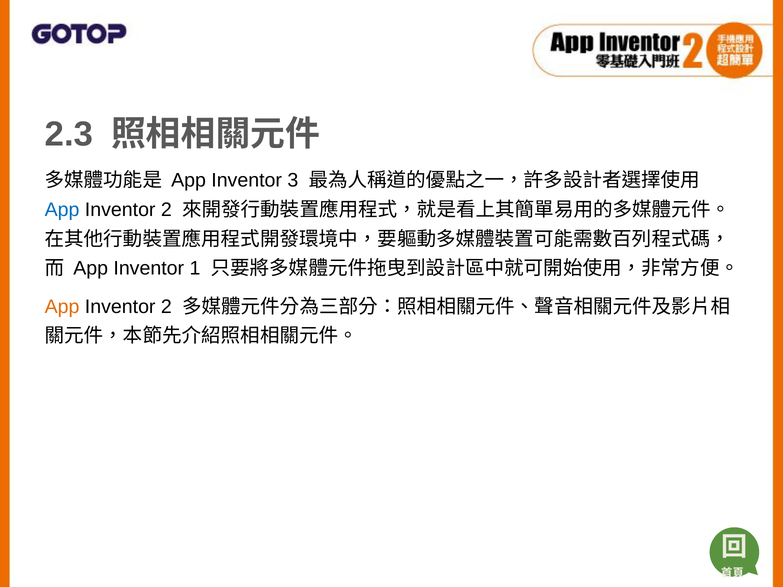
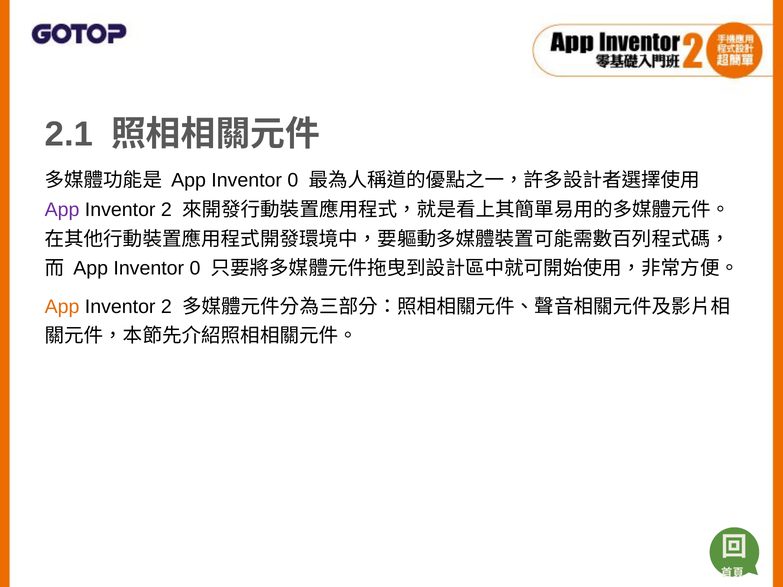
2.3: 2.3 -> 2.1 (69, 134)
3: 3 -> 0 (293, 181)
App colour: blue -> purple (62, 210)
1: 1 -> 0 (195, 269)
